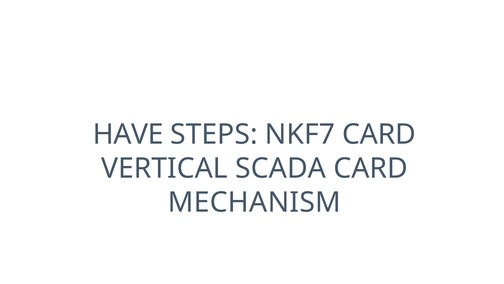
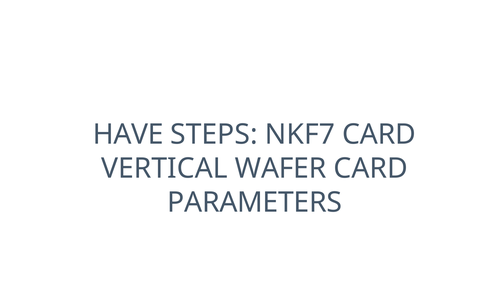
SCADA: SCADA -> WAFER (281, 168)
MECHANISM: MECHANISM -> PARAMETERS (255, 202)
